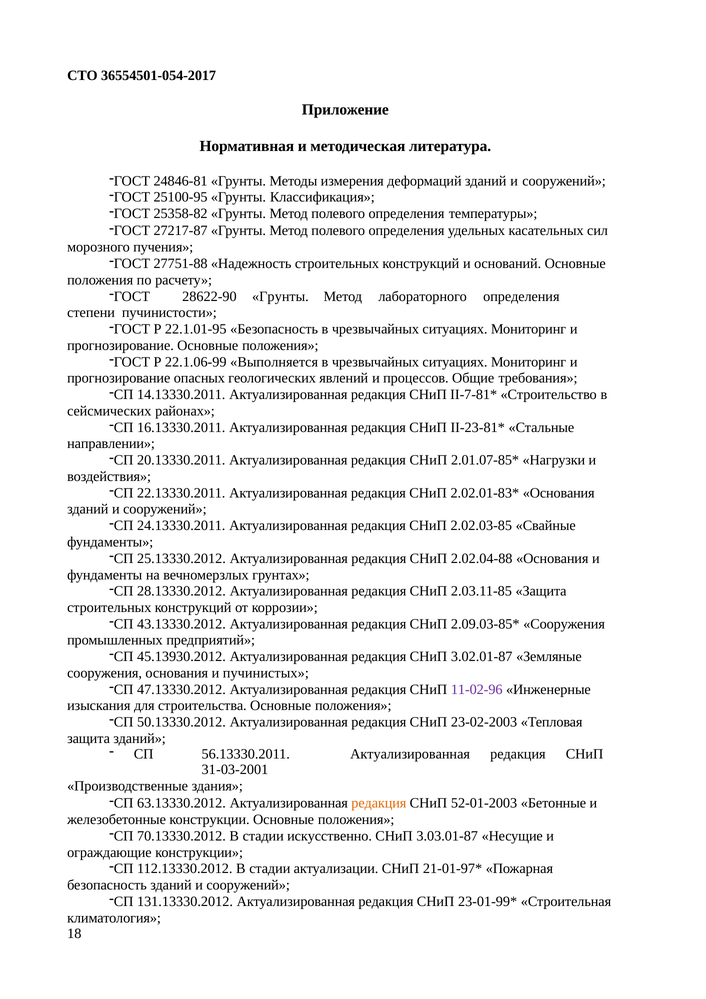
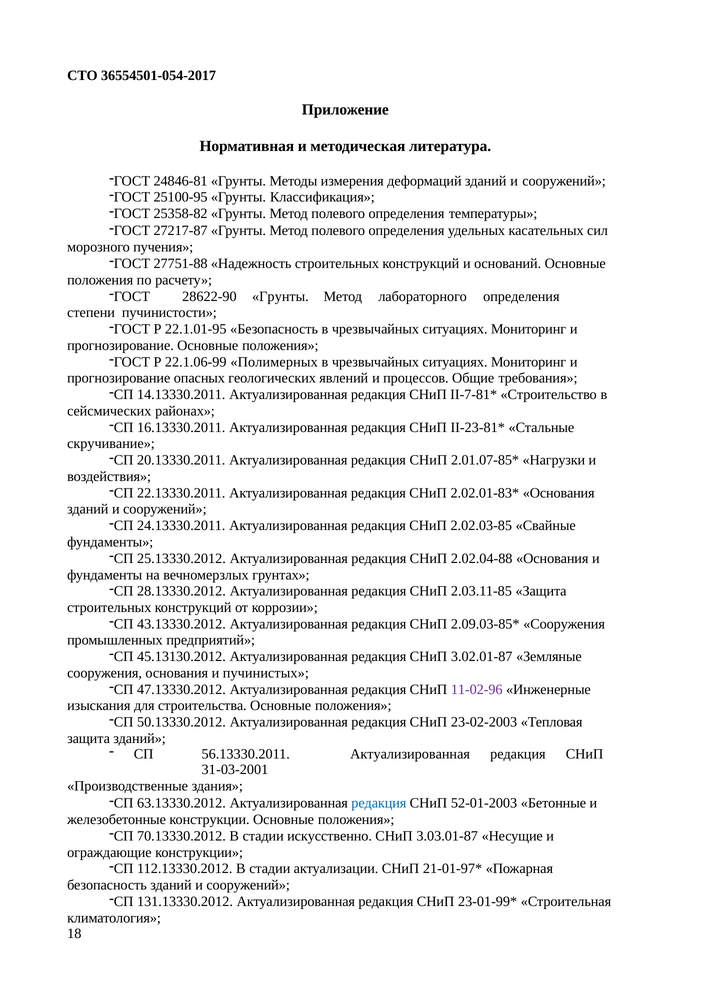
Выполняется: Выполняется -> Полимерных (274, 362)
направлении: направлении -> скручивание (111, 444)
45.13930.2012: 45.13930.2012 -> 45.13130.2012 (181, 657)
редакция colour: orange -> blue (379, 803)
